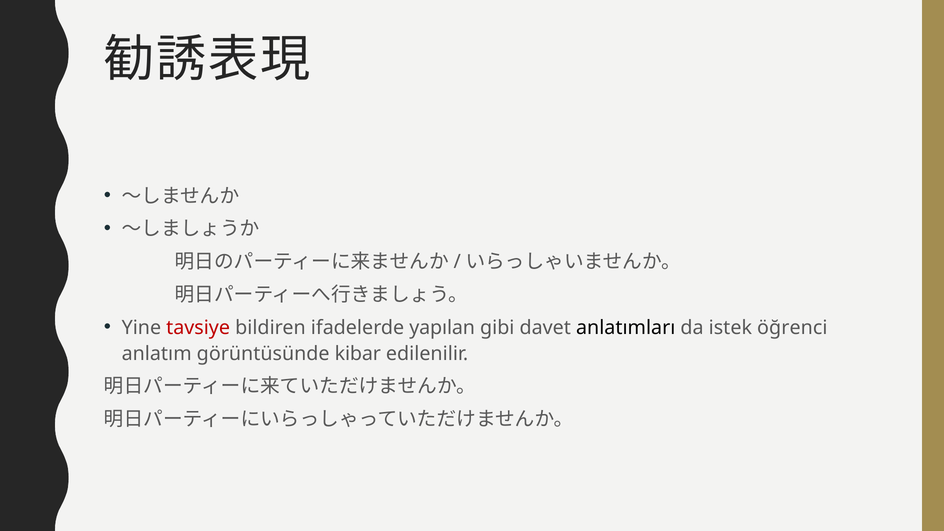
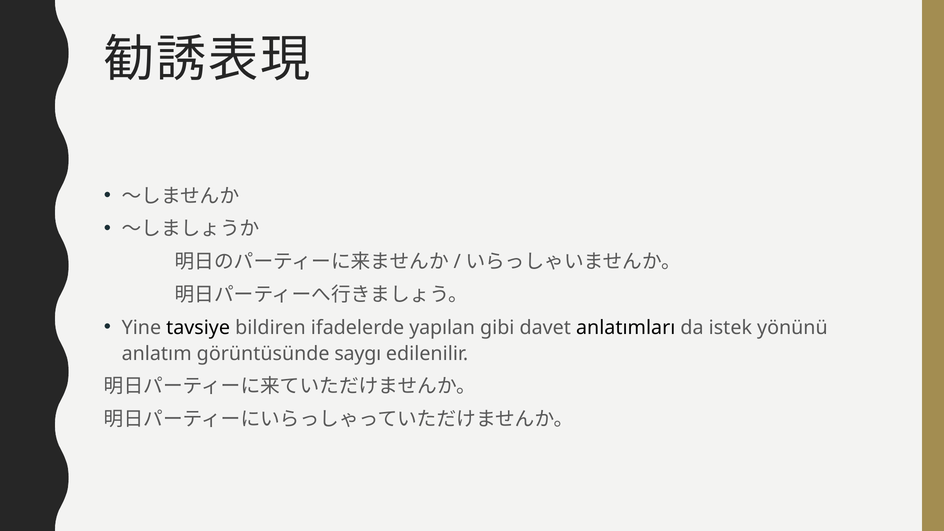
tavsiye colour: red -> black (198, 328)
öğrenci: öğrenci -> yönünü (792, 328)
kibar: kibar -> saygı (358, 354)
